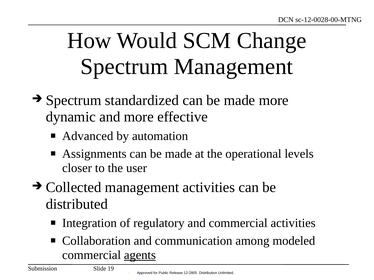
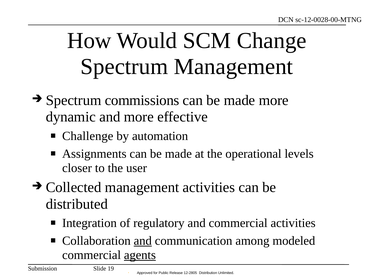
standardized: standardized -> commissions (142, 101)
Advanced: Advanced -> Challenge (88, 136)
and underline: none -> present (143, 241)
